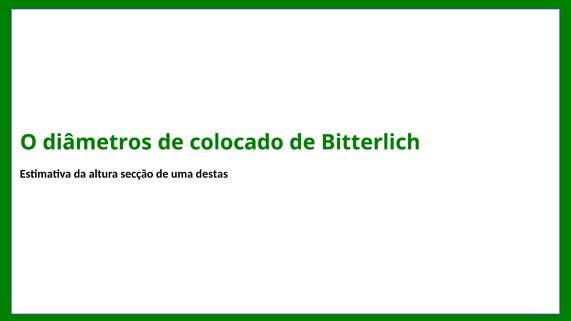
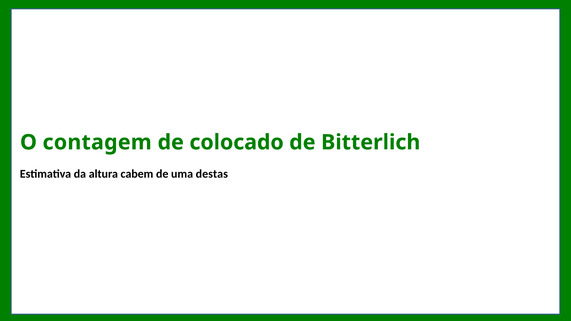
diâmetros: diâmetros -> contagem (97, 142)
secção: secção -> cabem (137, 174)
